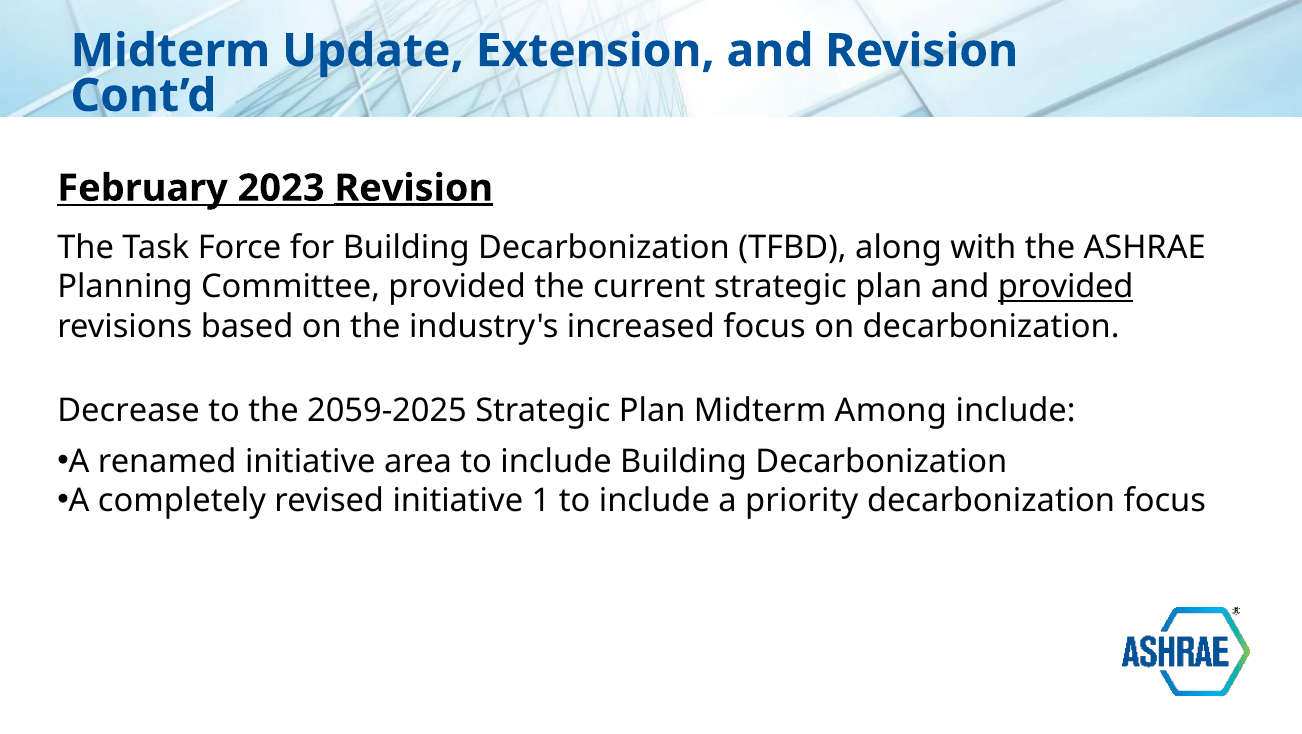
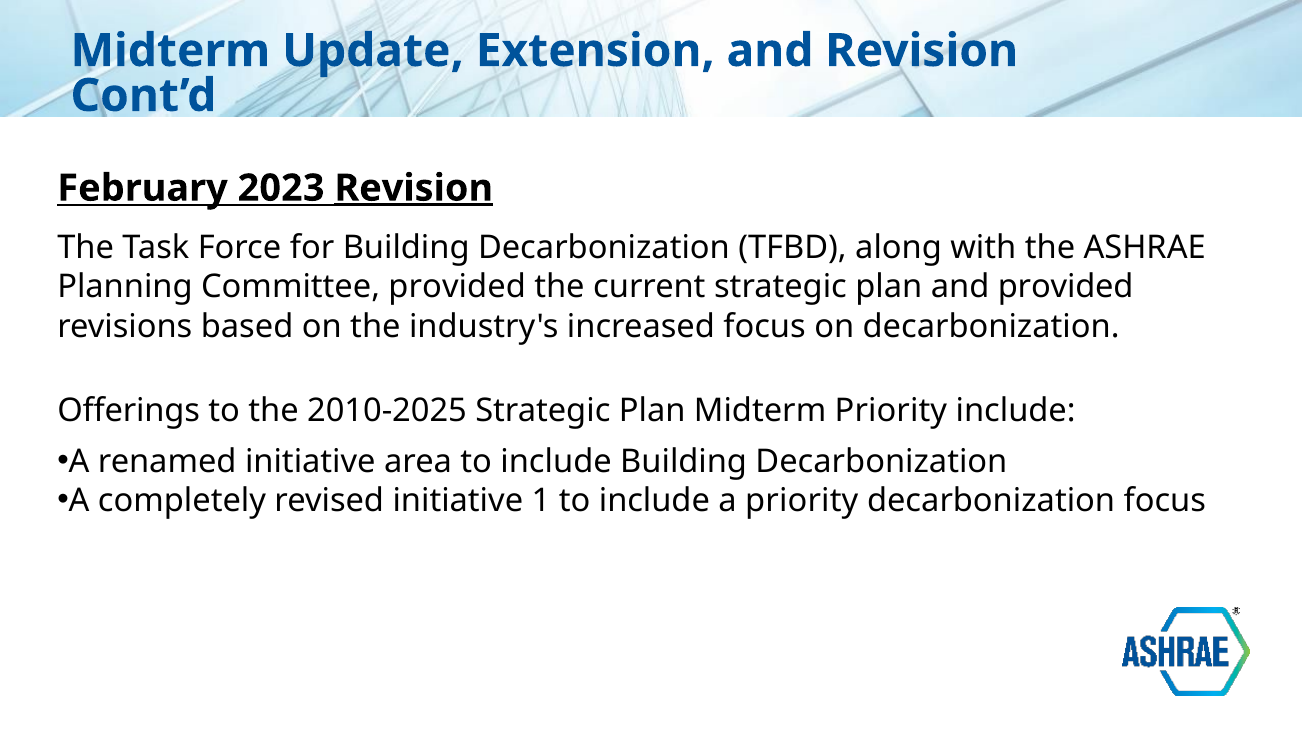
provided underline: present -> none (1066, 287)
Decrease: Decrease -> Offerings (129, 411)
2059-2025: 2059-2025 -> 2010-2025 (387, 411)
Midterm Among: Among -> Priority (891, 411)
